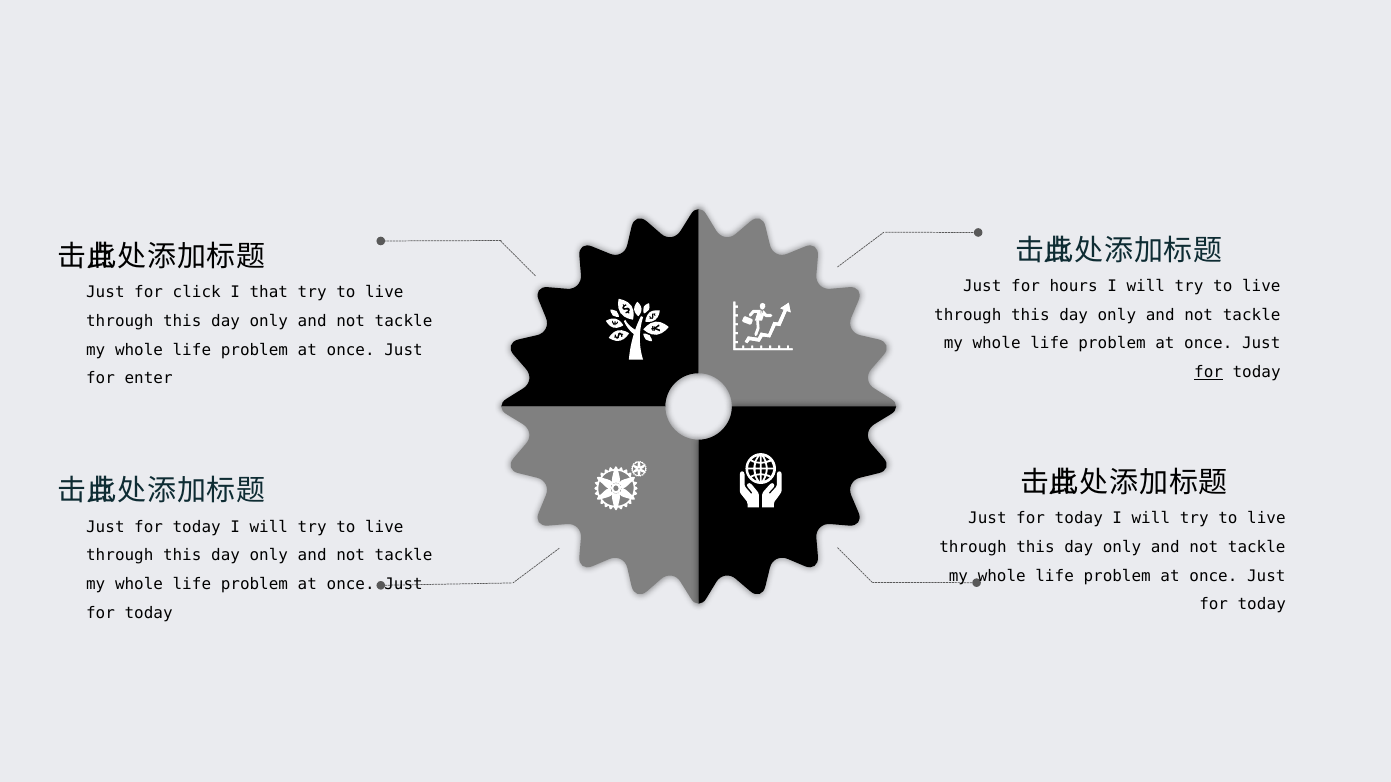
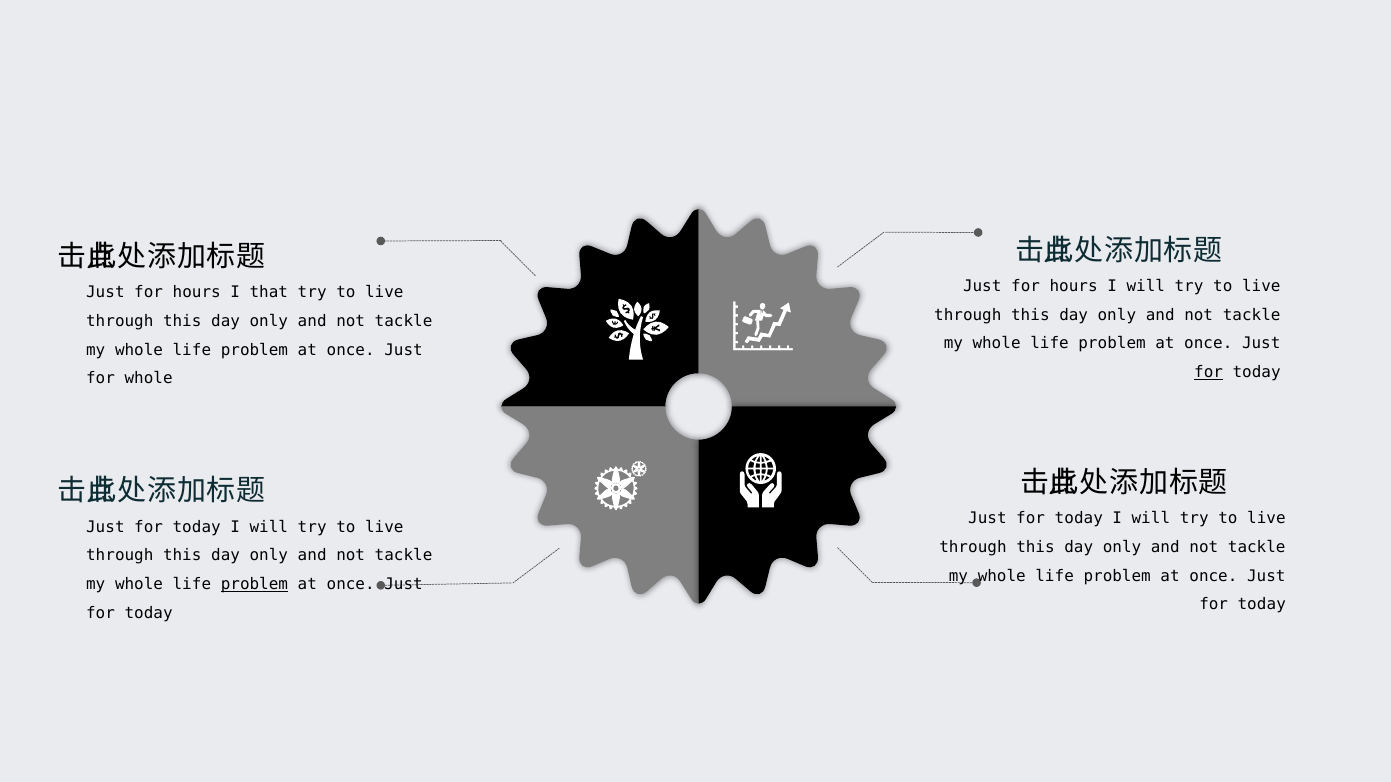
click: click -> hours (197, 293)
for enter: enter -> whole (149, 379)
problem underline: none -> present (254, 585)
